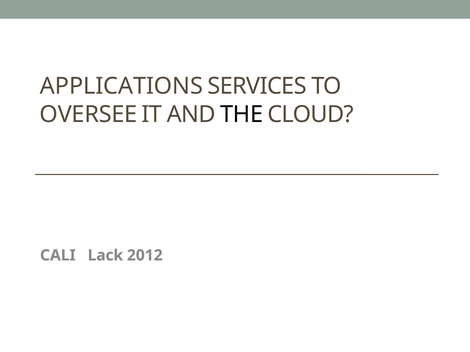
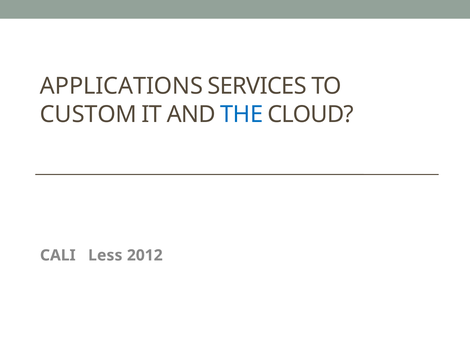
OVERSEE: OVERSEE -> CUSTOM (88, 114)
THE colour: black -> blue (242, 114)
Lack: Lack -> Less (105, 256)
